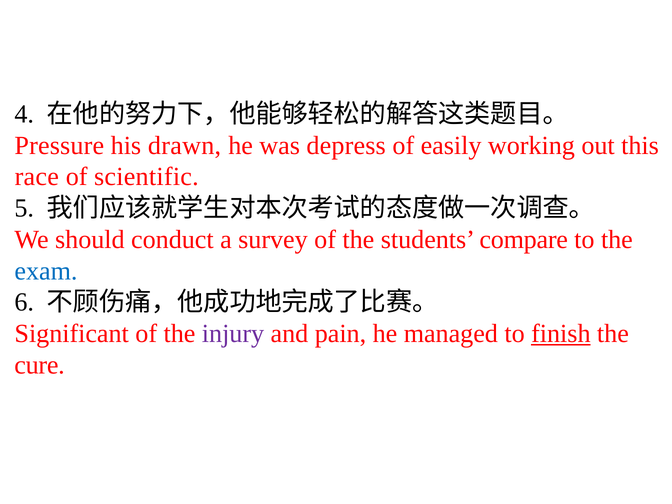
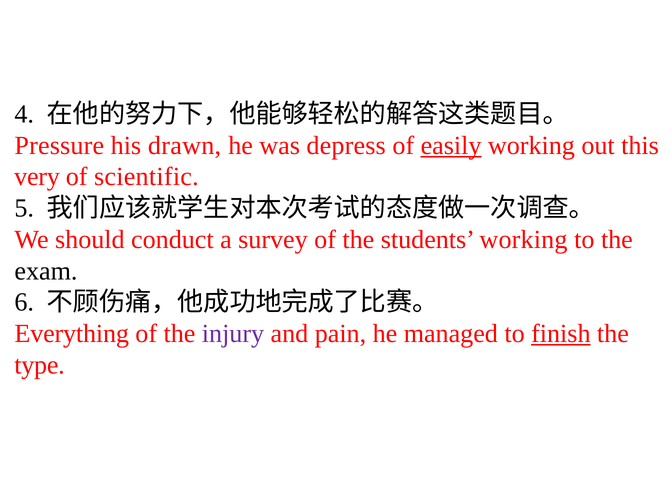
easily underline: none -> present (451, 145)
race: race -> very (37, 177)
students compare: compare -> working (524, 240)
exam colour: blue -> black (46, 271)
Significant: Significant -> Everything (72, 334)
cure: cure -> type (40, 365)
